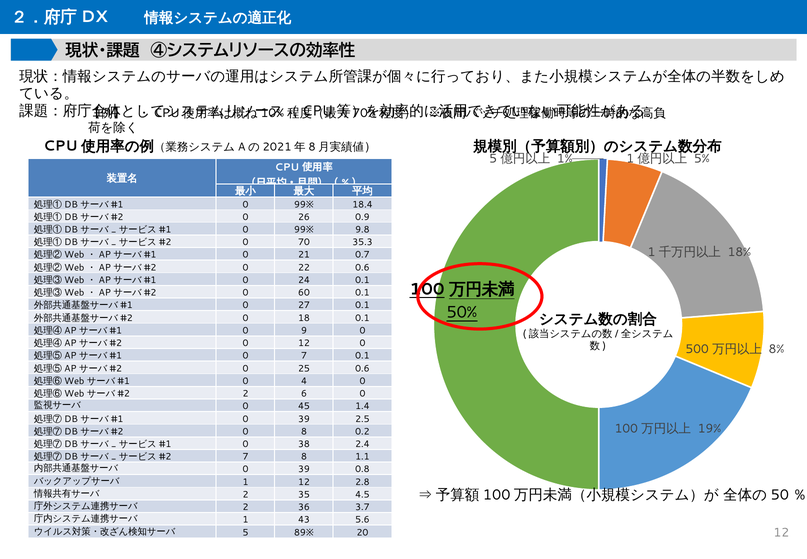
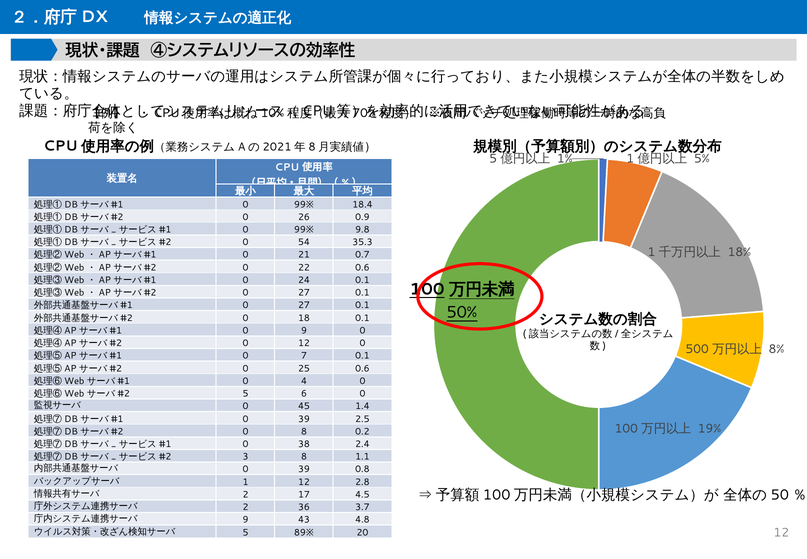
70: 70 -> 54 (304, 242)
60: 60 -> 27 (304, 293)
2: 2 -> 5 (245, 393)
7: 7 -> 3 (245, 457)
35: 35 -> 17 (304, 494)
1: 1 -> 9 (245, 520)
5.6: 5.6 -> 4.8 (362, 520)
